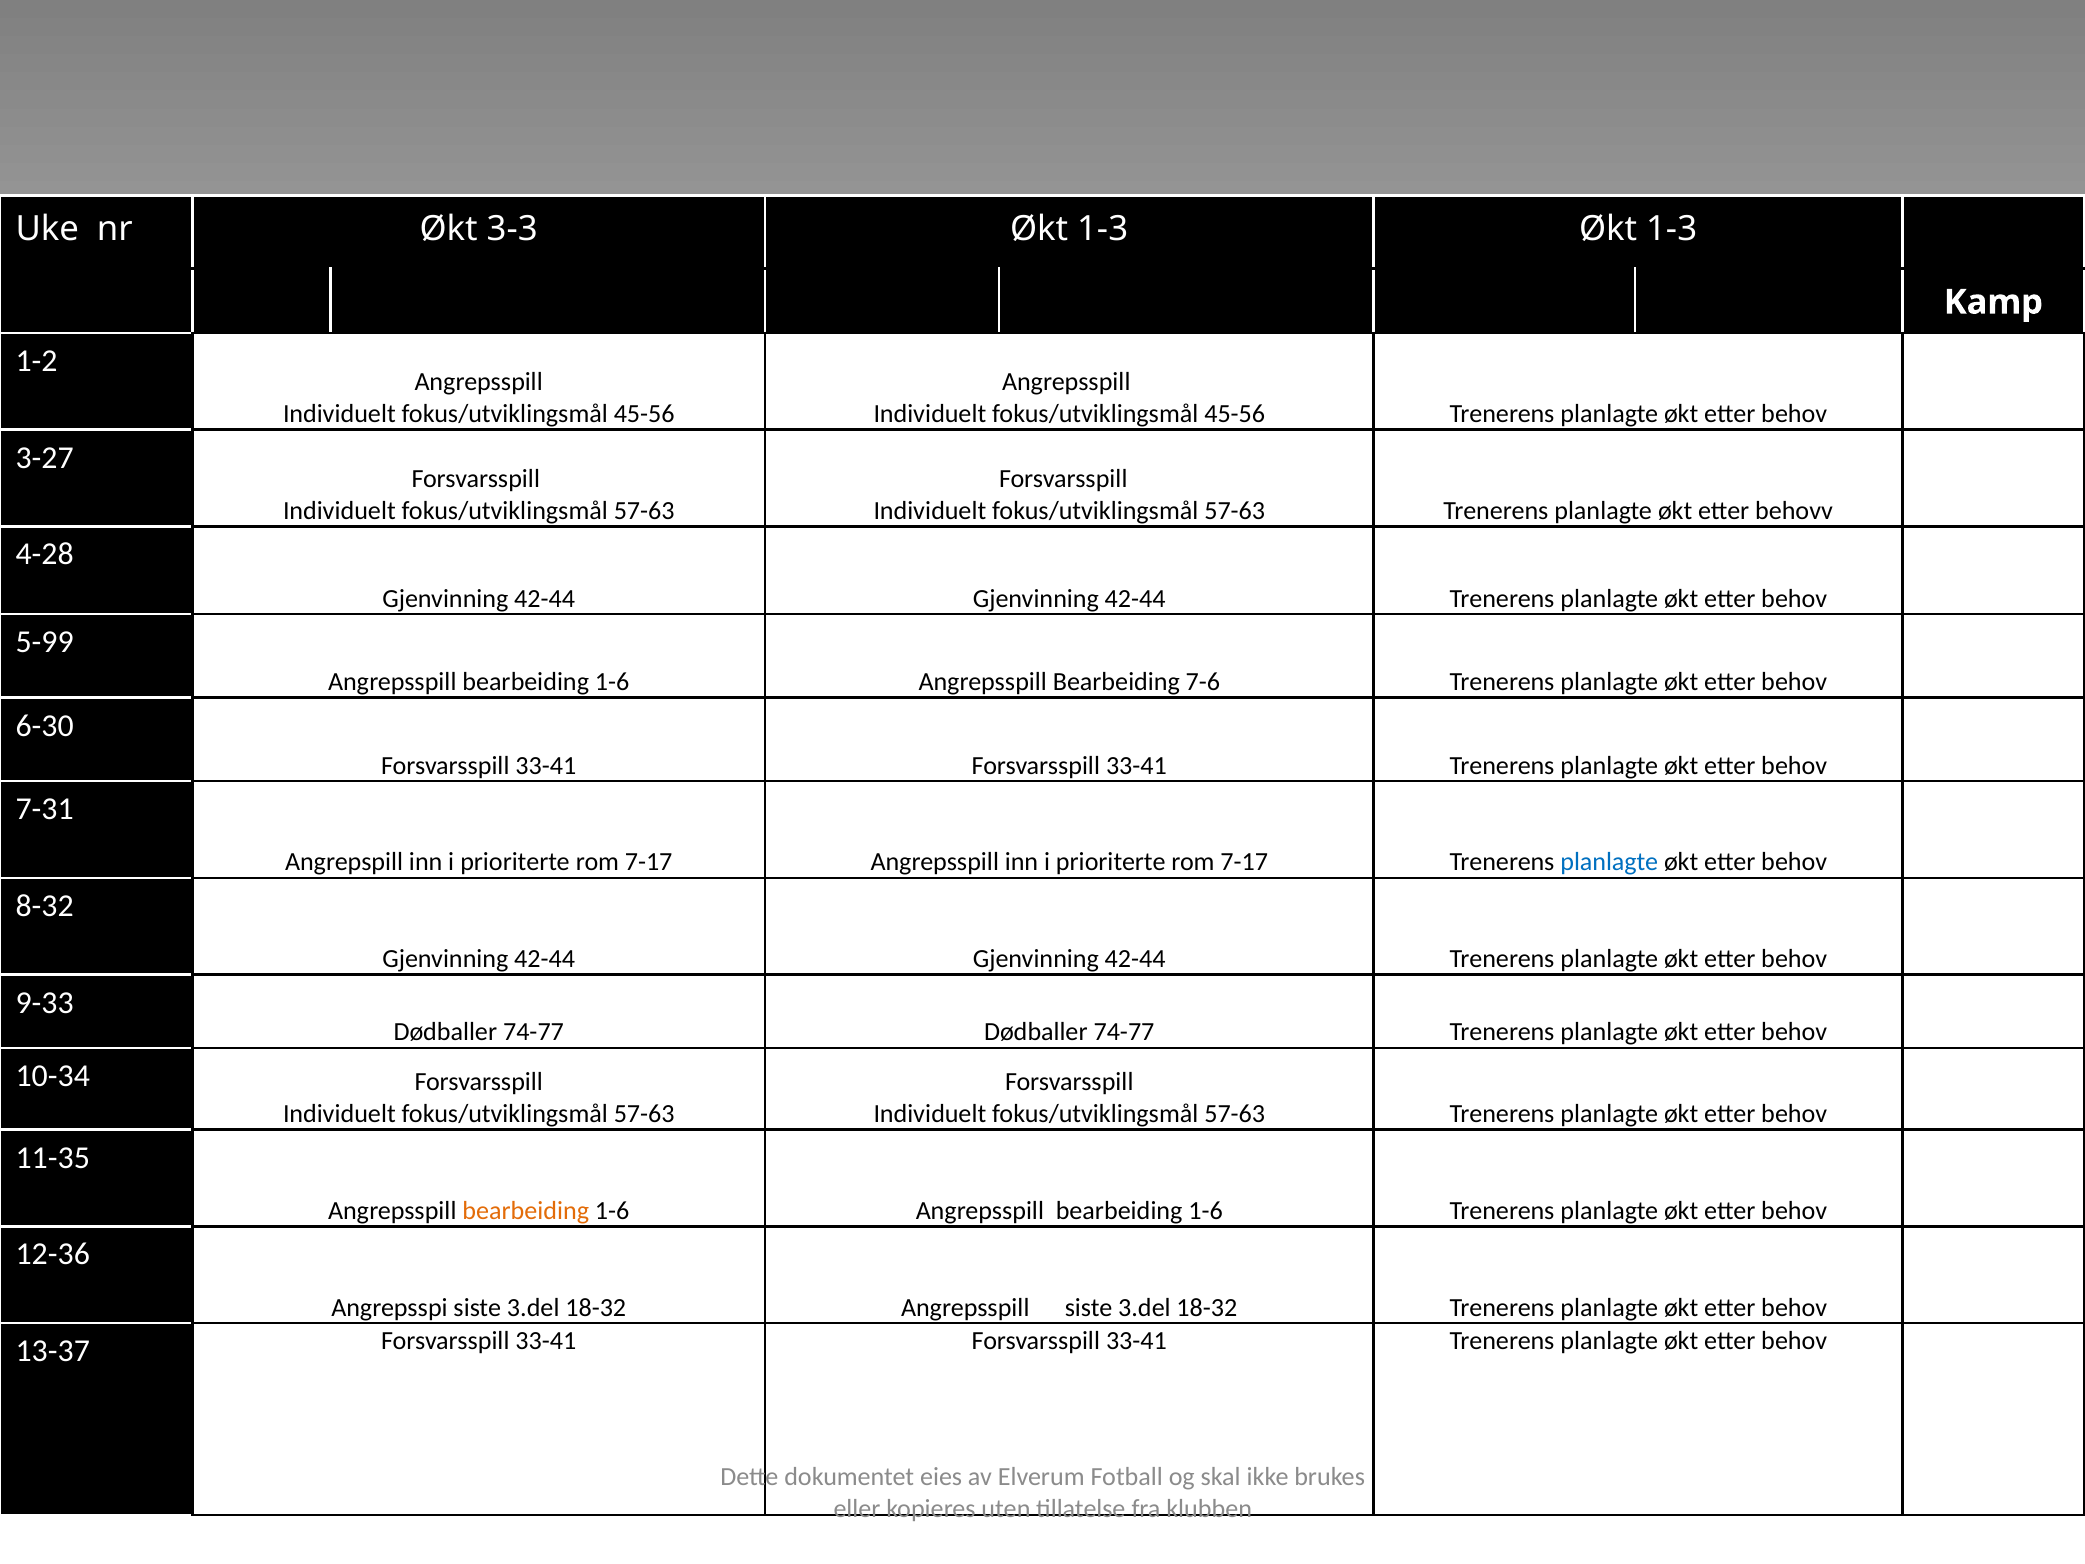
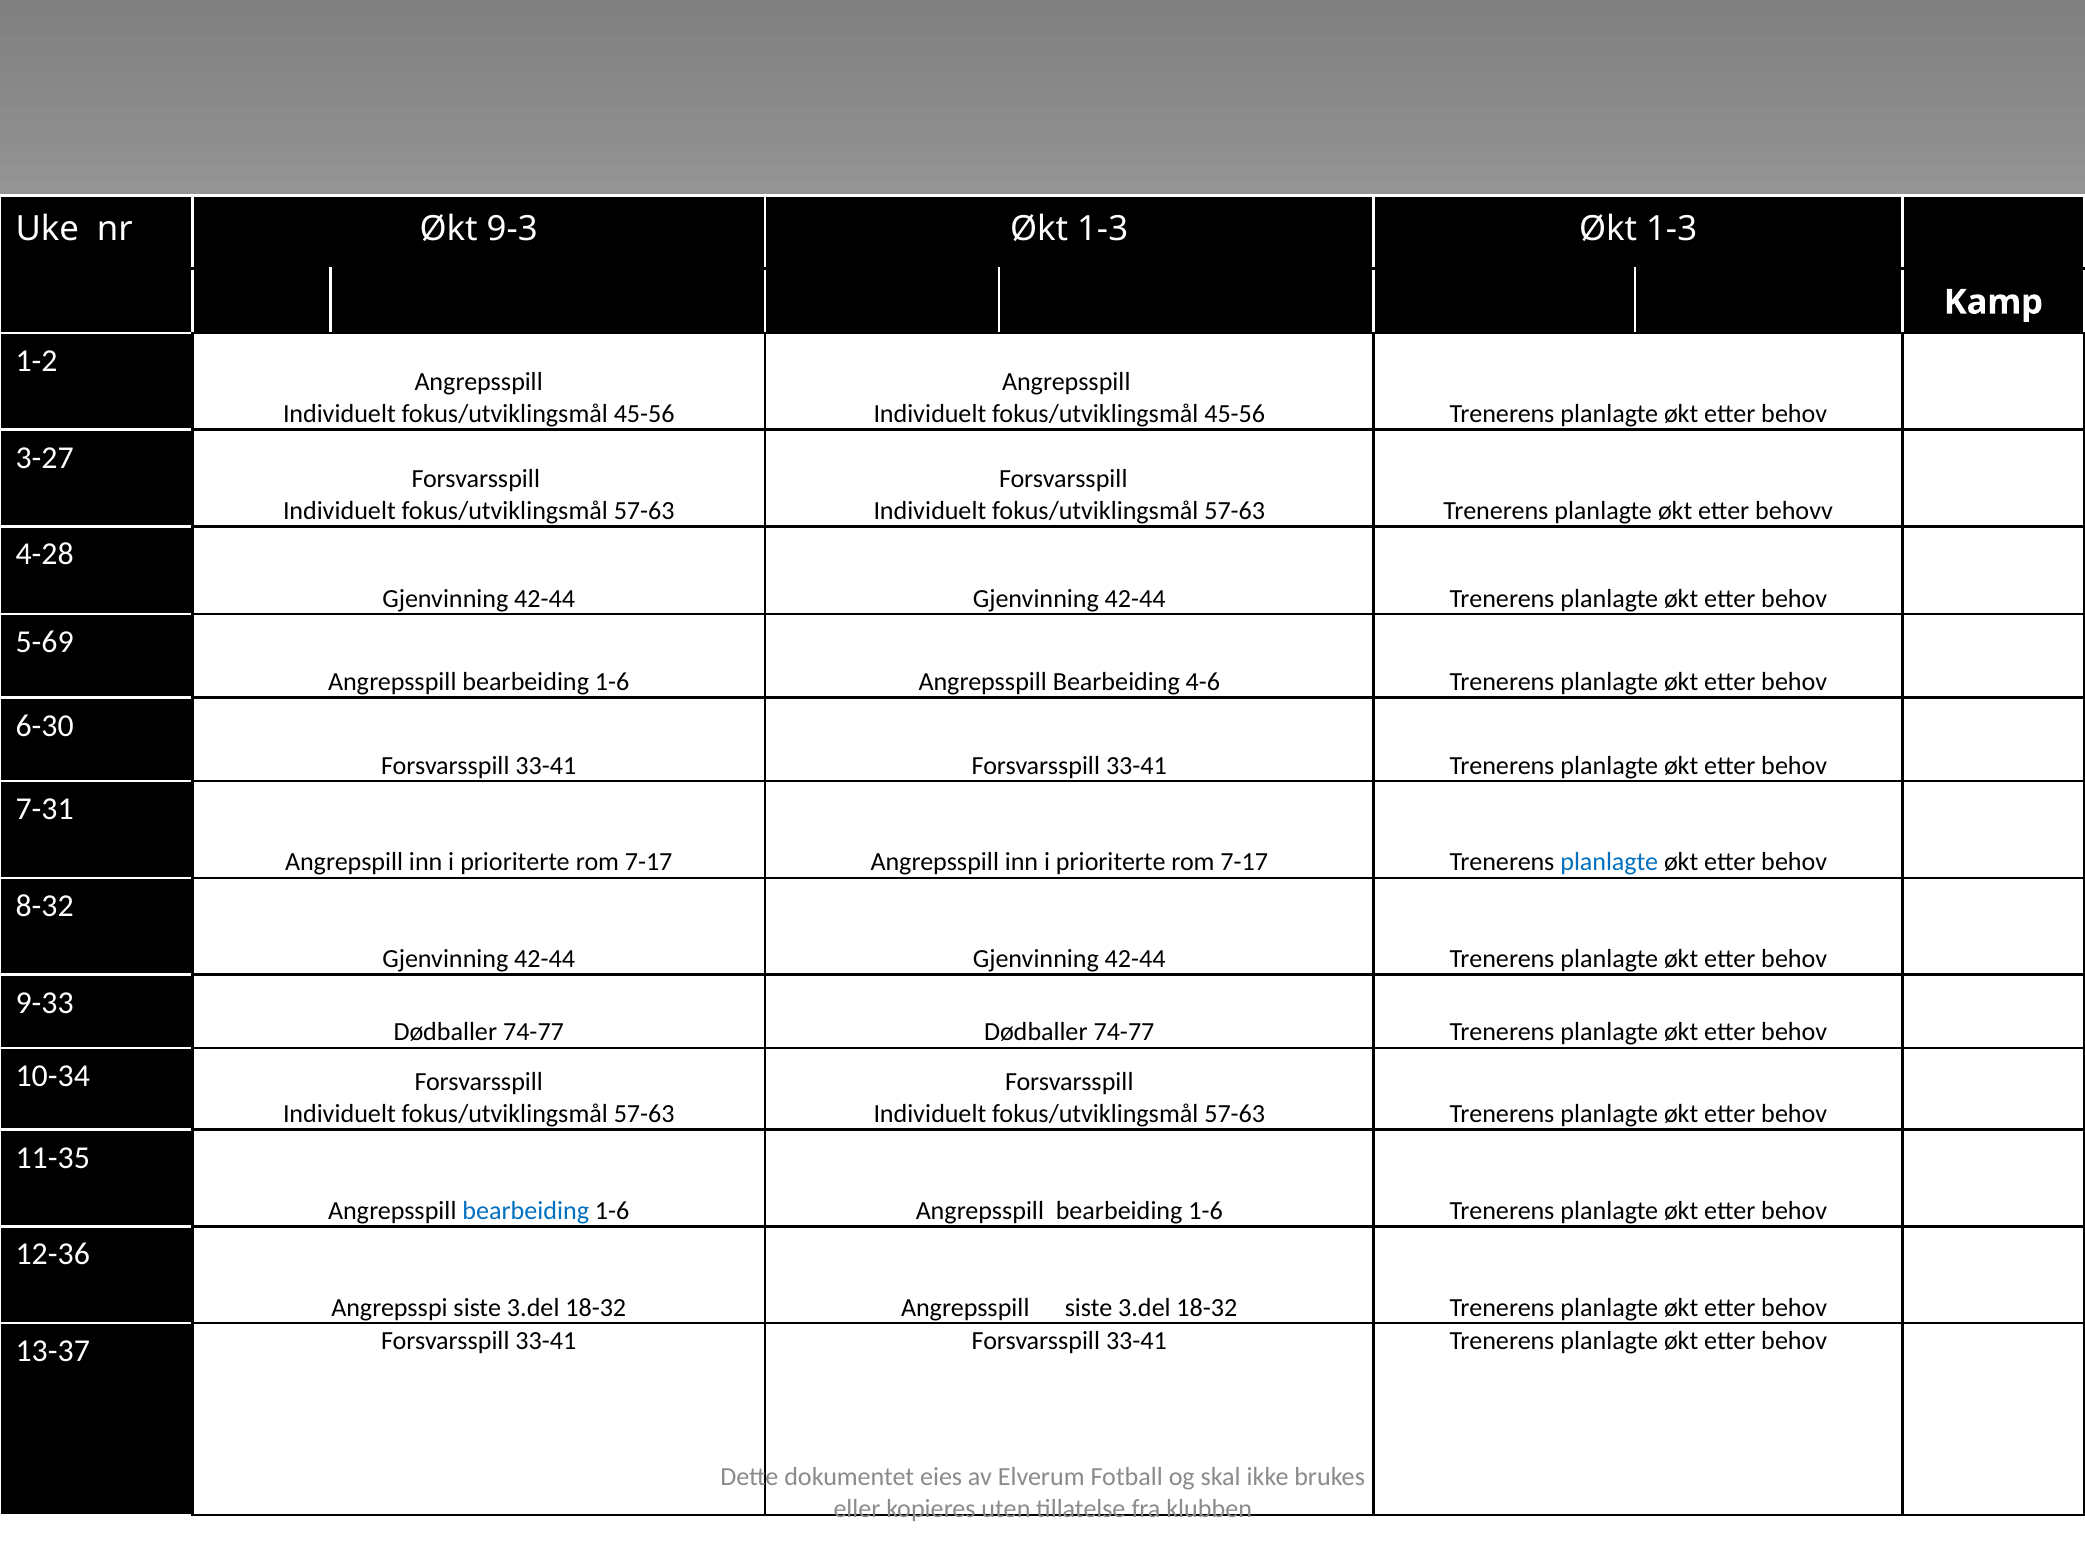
3-3: 3-3 -> 9-3 (512, 229)
5-99: 5-99 -> 5-69 (45, 642)
7-6: 7-6 -> 4-6 (1203, 682)
bearbeiding colour: orange -> blue (526, 1211)
